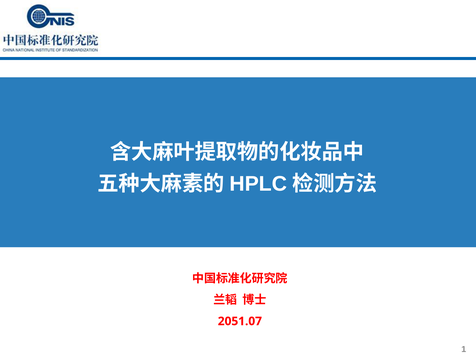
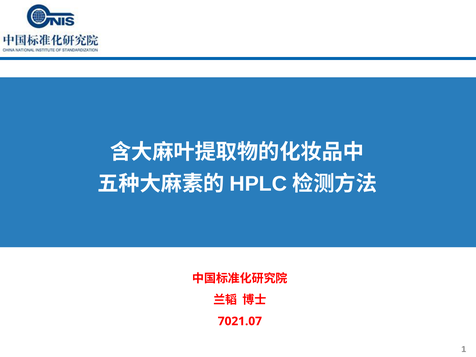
2051.07: 2051.07 -> 7021.07 (240, 321)
